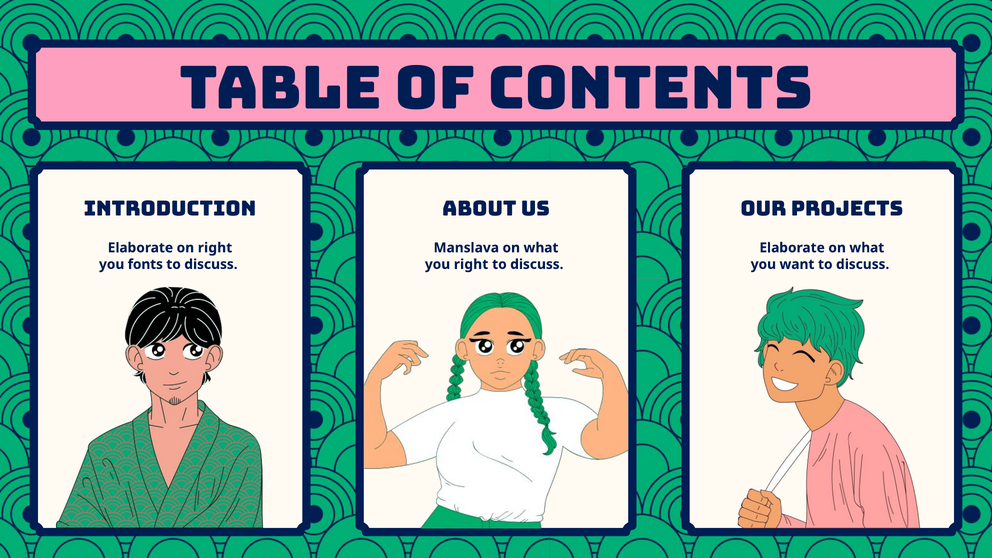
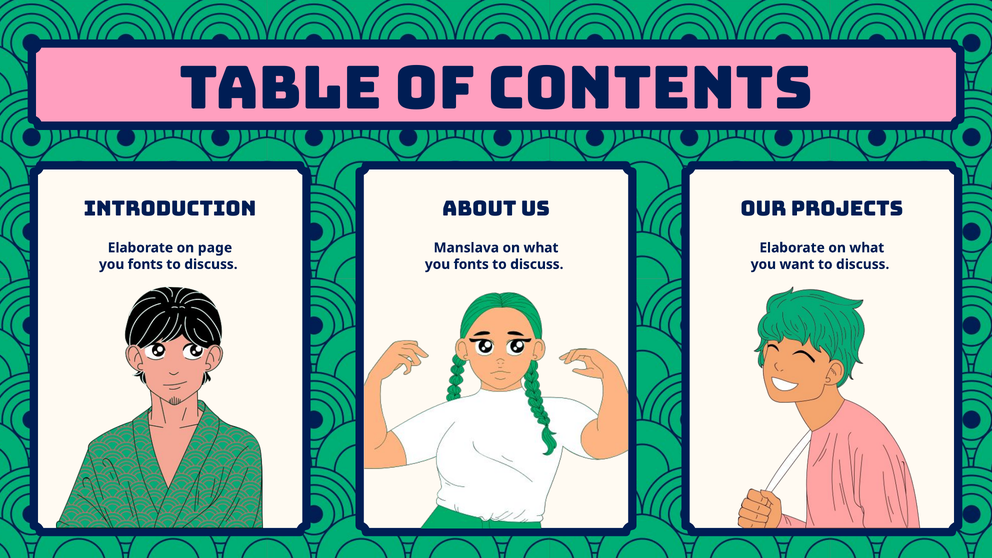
on right: right -> page (215, 248)
right: right -> fonts (471, 264)
